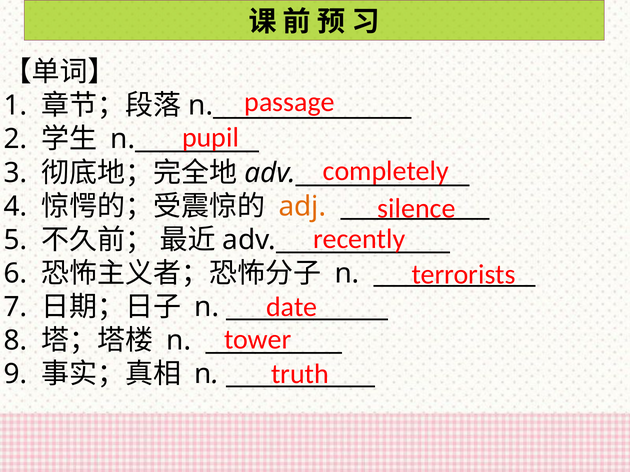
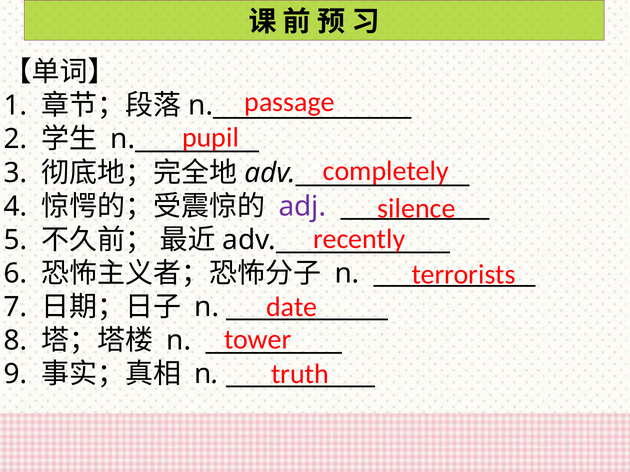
adj colour: orange -> purple (302, 207)
